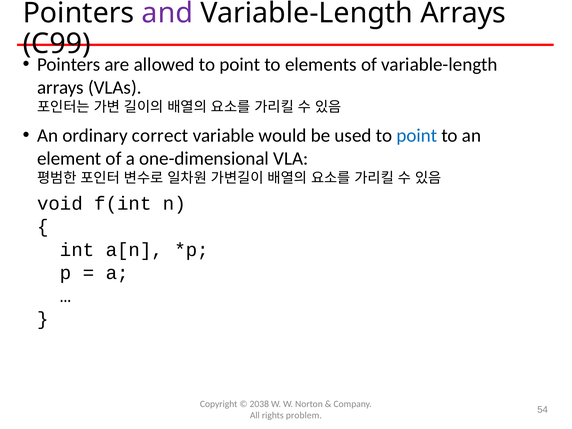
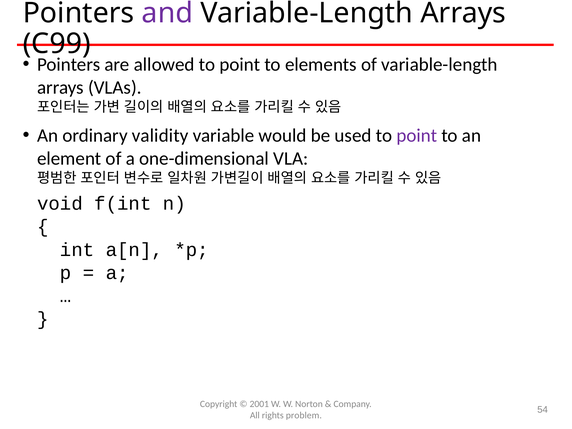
correct: correct -> validity (160, 136)
point colour: blue -> purple (417, 136)
2038: 2038 -> 2001 (259, 404)
